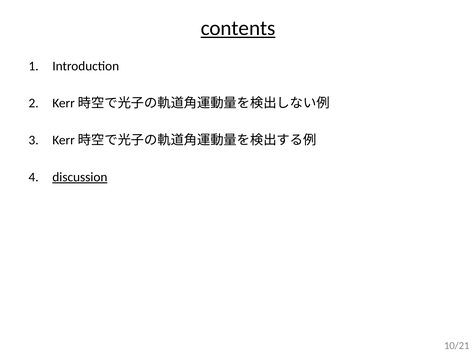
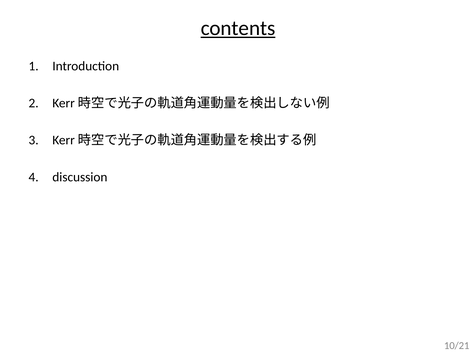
discussion underline: present -> none (80, 177)
